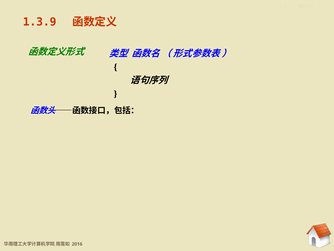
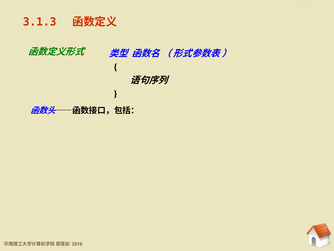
1.3.9: 1.3.9 -> 3.1.3 (40, 22)
